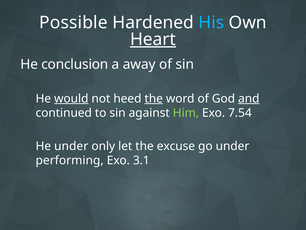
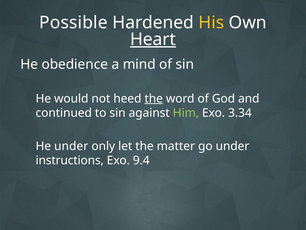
His colour: light blue -> yellow (211, 23)
conclusion: conclusion -> obedience (75, 64)
away: away -> mind (139, 64)
would underline: present -> none (71, 98)
and underline: present -> none (249, 98)
7.54: 7.54 -> 3.34 (240, 113)
excuse: excuse -> matter (176, 146)
performing: performing -> instructions (70, 160)
3.1: 3.1 -> 9.4 (141, 160)
